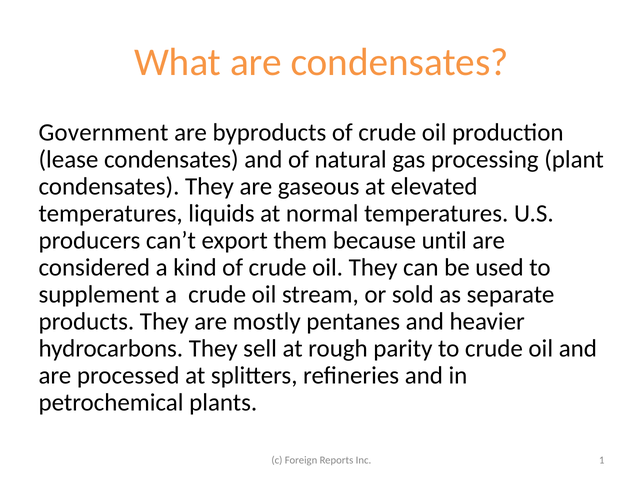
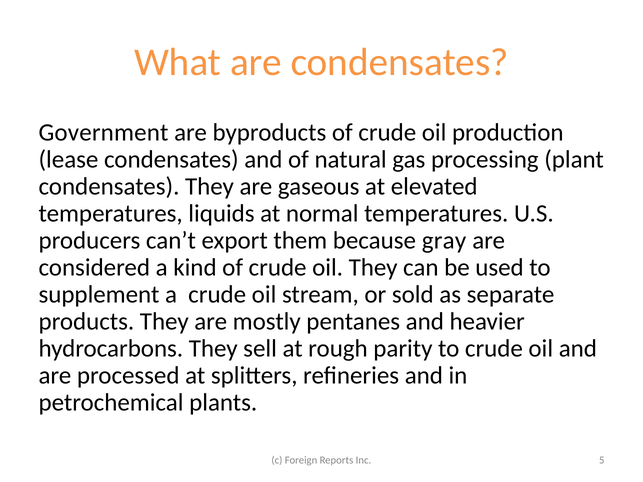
until: until -> gray (444, 241)
1: 1 -> 5 (602, 460)
